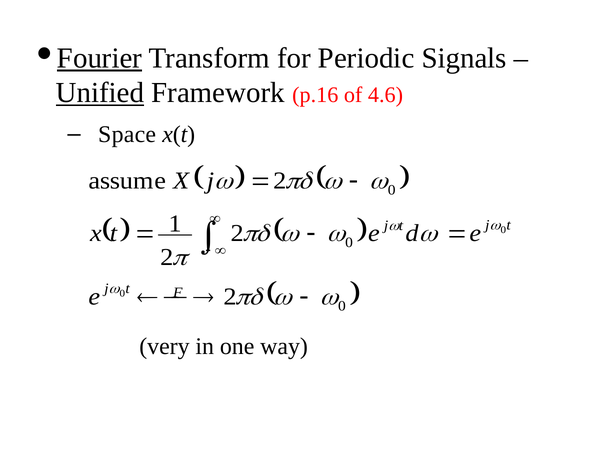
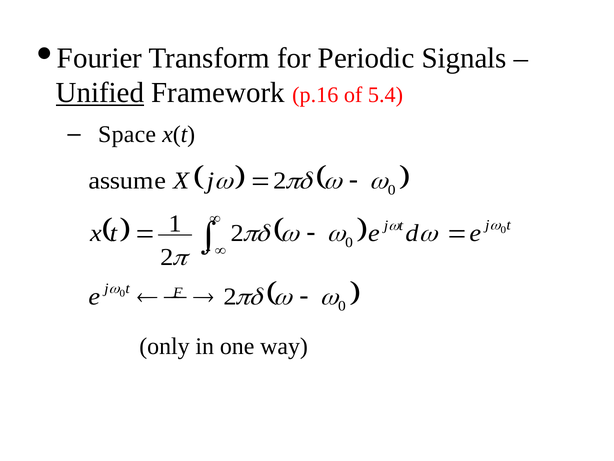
Fourier underline: present -> none (99, 58)
4.6: 4.6 -> 5.4 (386, 95)
very: very -> only (164, 346)
